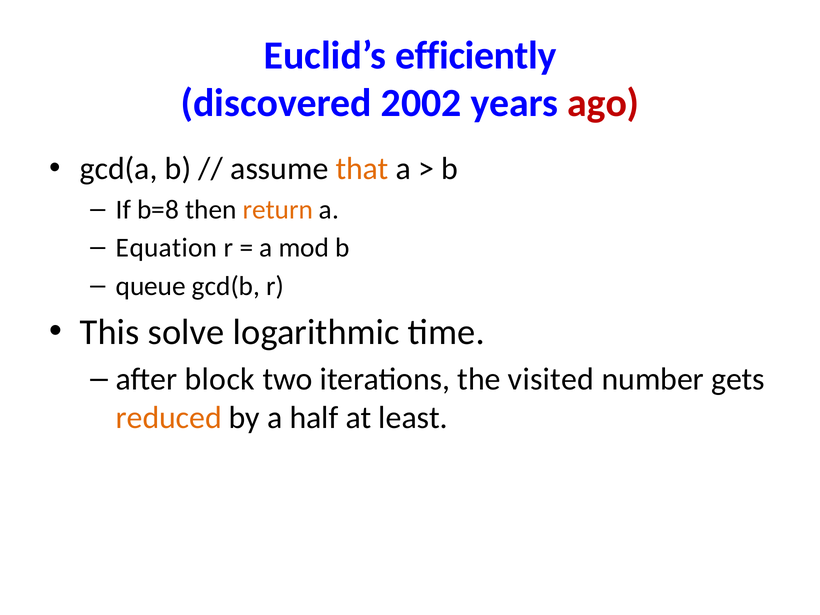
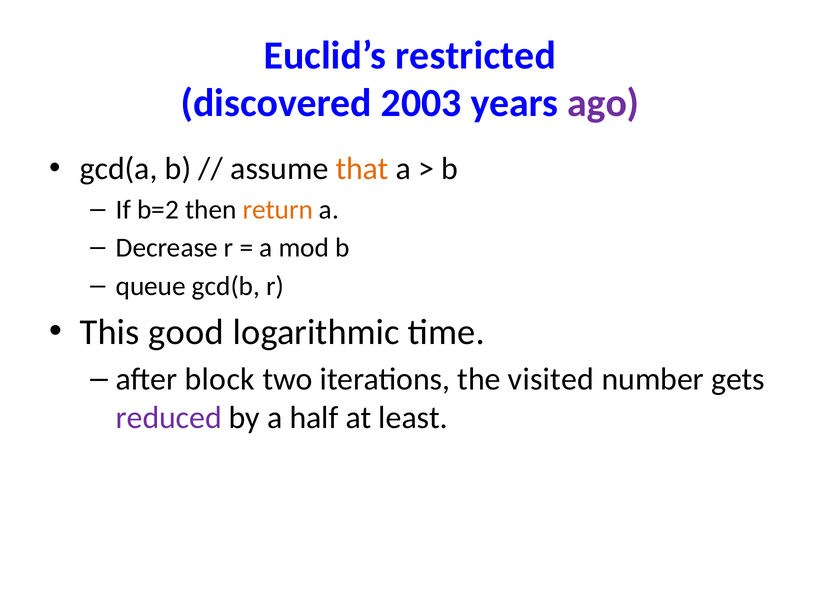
efficiently: efficiently -> restricted (475, 55)
2002: 2002 -> 2003 (421, 103)
ago colour: red -> purple (603, 103)
b=8: b=8 -> b=2 (158, 210)
Equation: Equation -> Decrease (167, 248)
solve: solve -> good (186, 332)
reduced colour: orange -> purple (169, 418)
